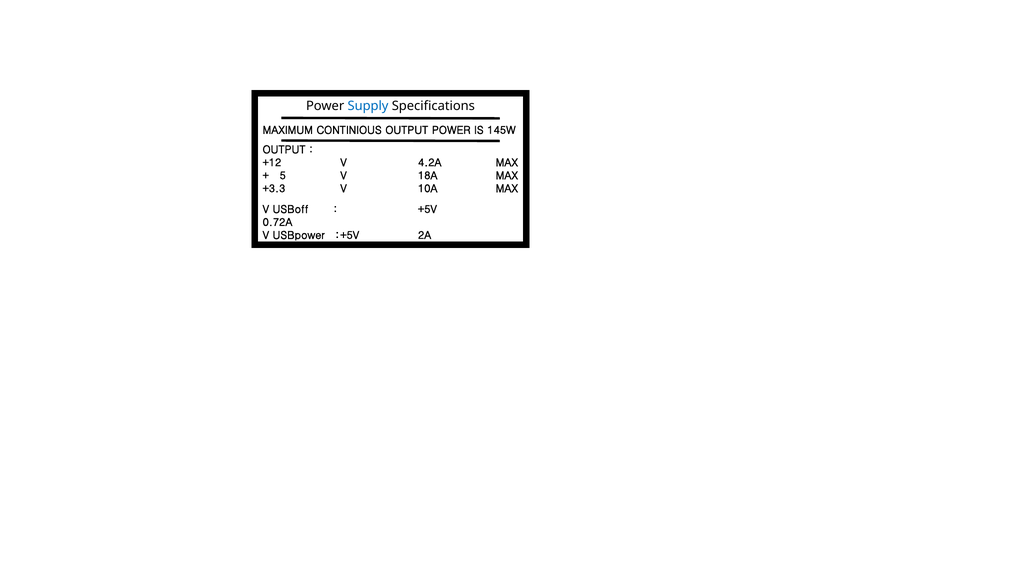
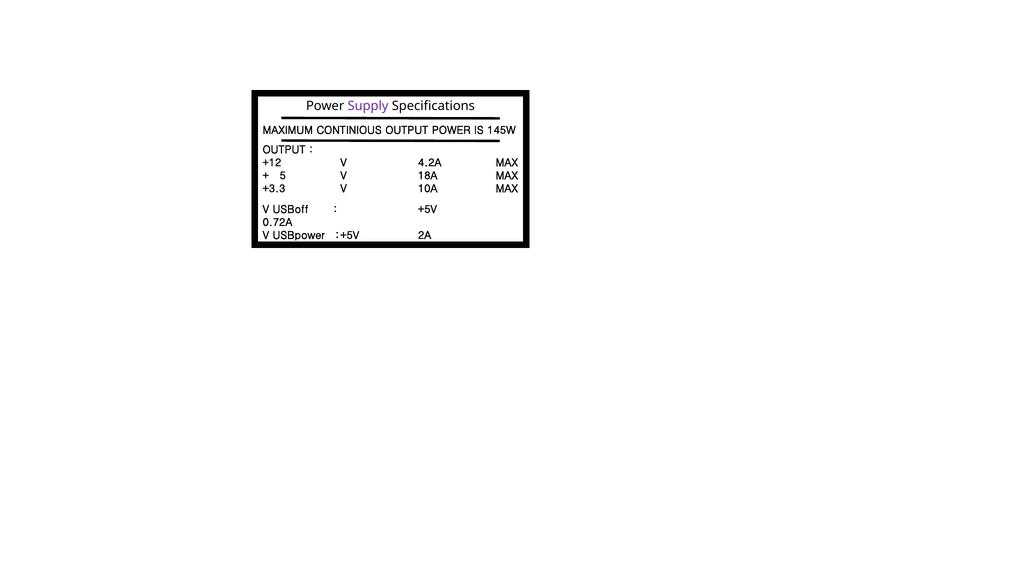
Supply colour: blue -> purple (368, 106)
